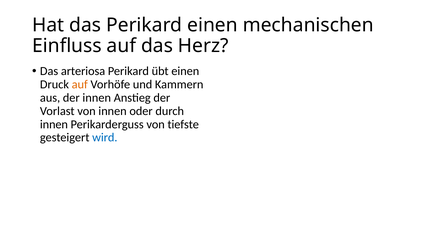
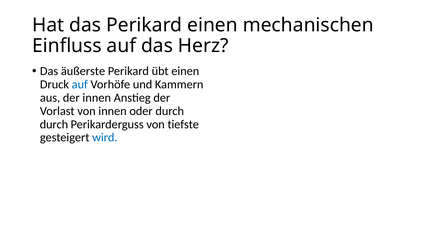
arteriosa: arteriosa -> äußerste (83, 71)
auf colour: orange -> blue (80, 84)
innen: innen -> durch (54, 124)
